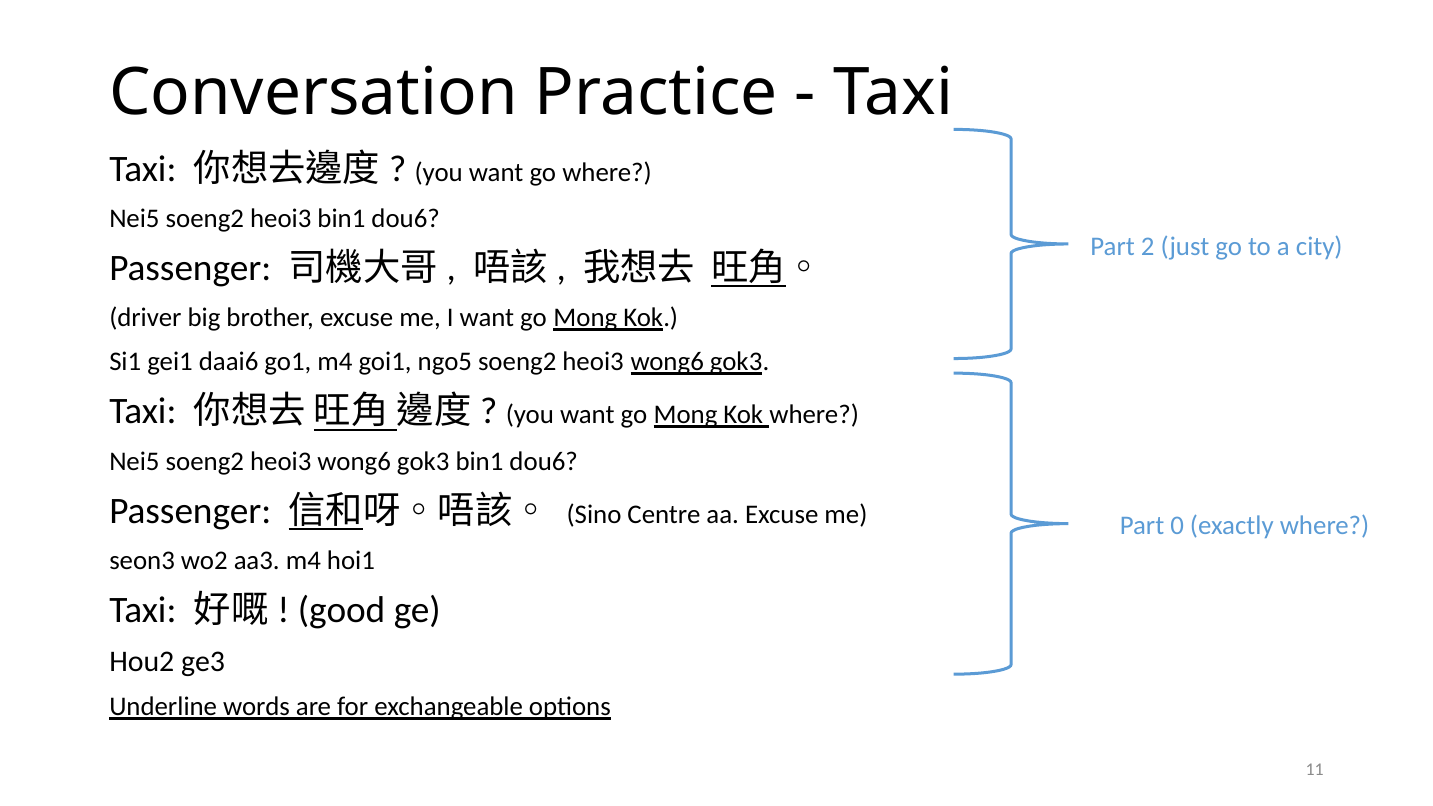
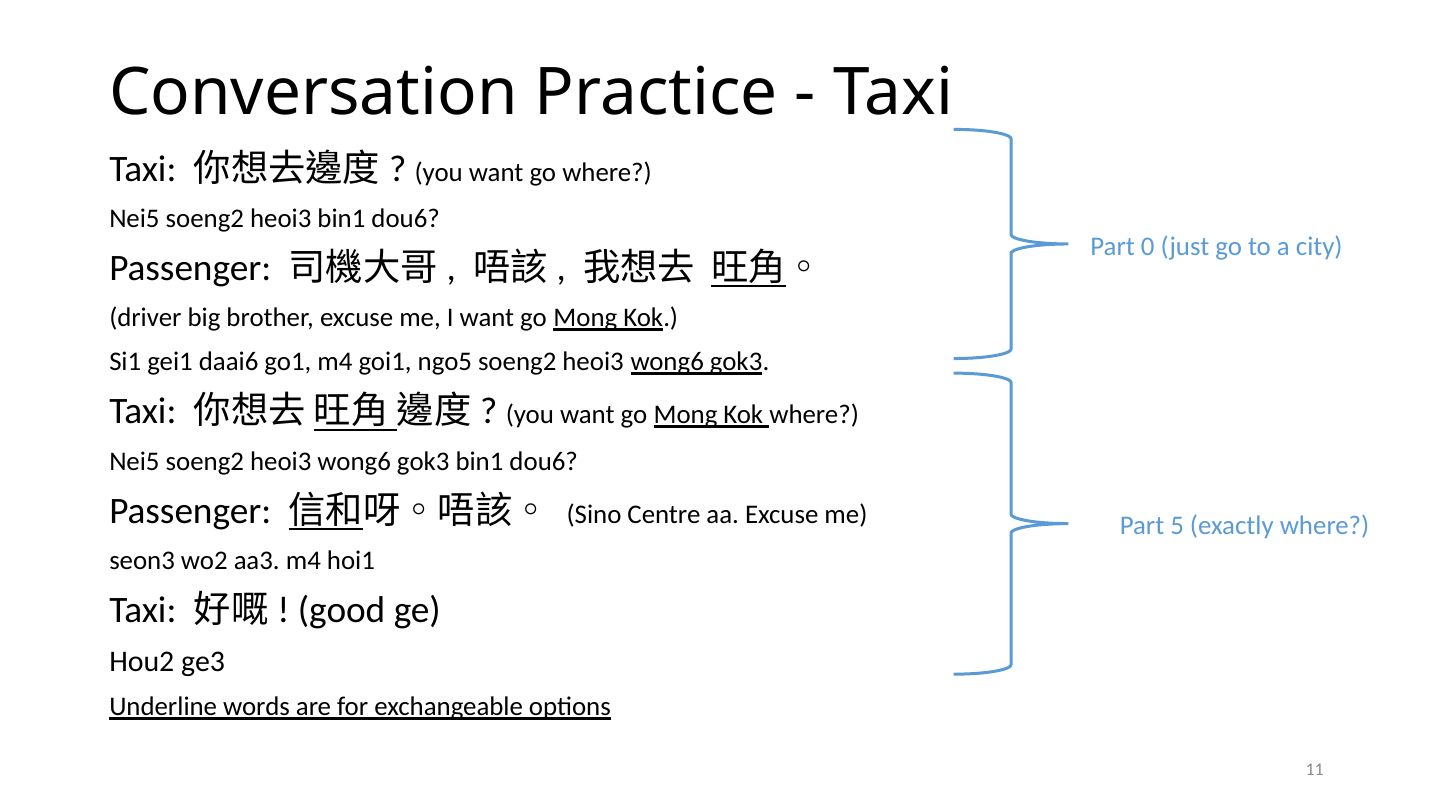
2: 2 -> 0 (1148, 247)
0: 0 -> 5 (1177, 525)
